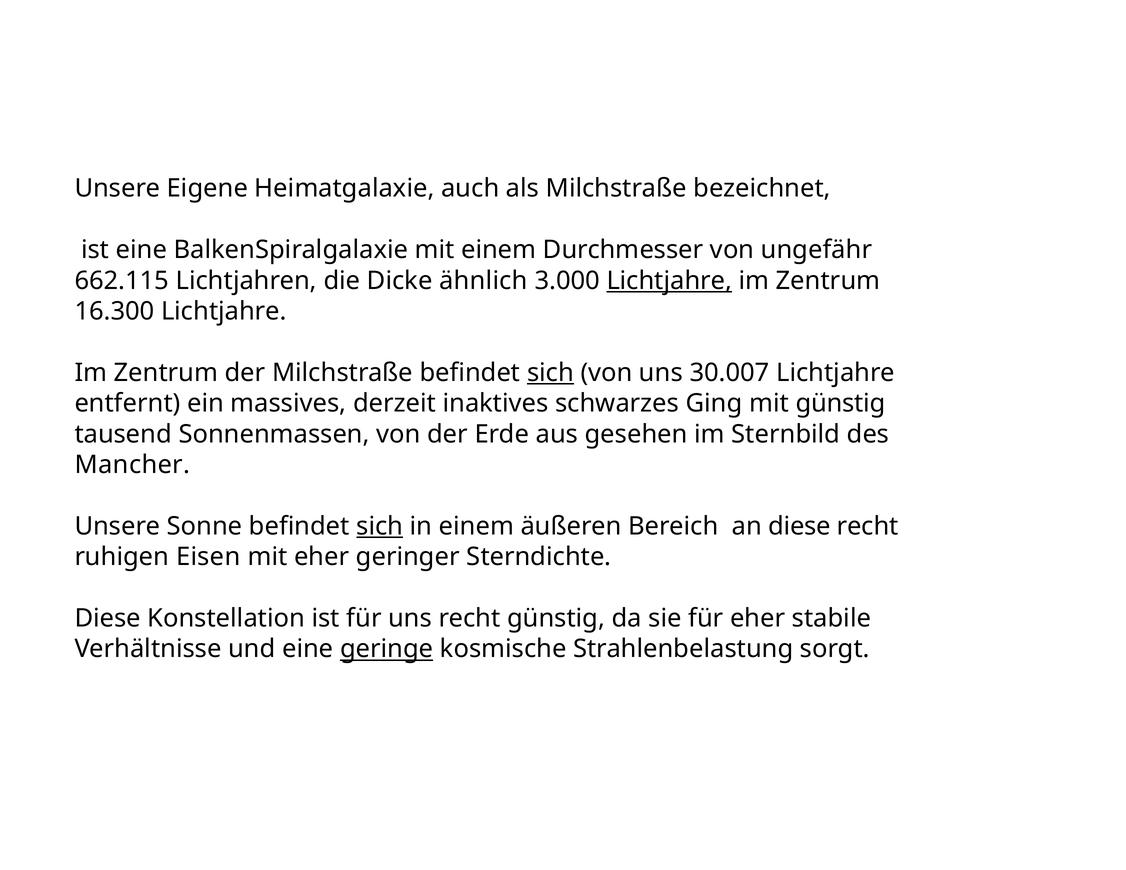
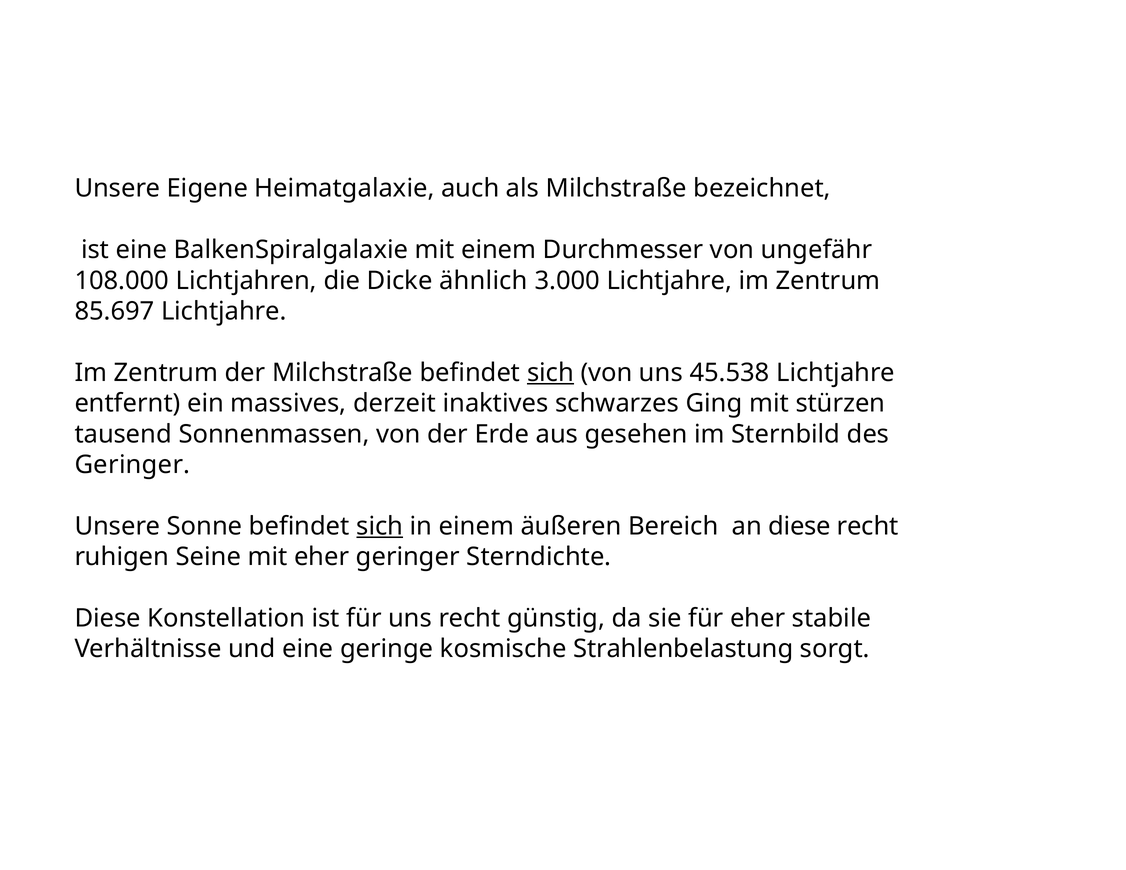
662.115: 662.115 -> 108.000 (122, 281)
Lichtjahre underline: present -> none (669, 281)
16.300: 16.300 -> 85.697 (114, 311)
30.007: 30.007 -> 45.538 (729, 373)
mit günstig: günstig -> stürzen (840, 403)
Mancher: Mancher -> Geringer (132, 465)
Eisen: Eisen -> Seine (208, 557)
geringe underline: present -> none (387, 649)
